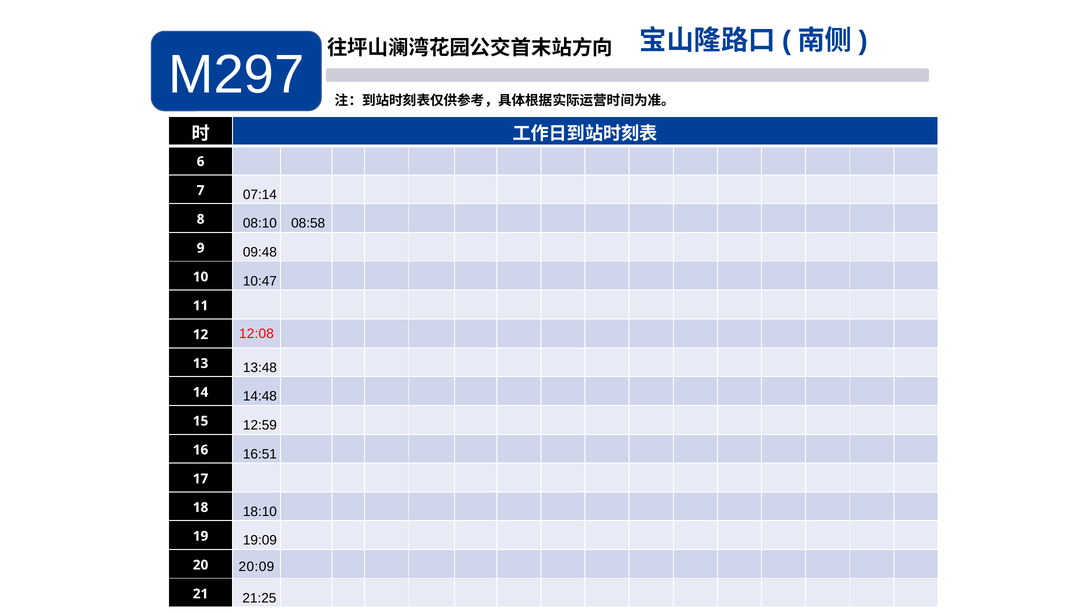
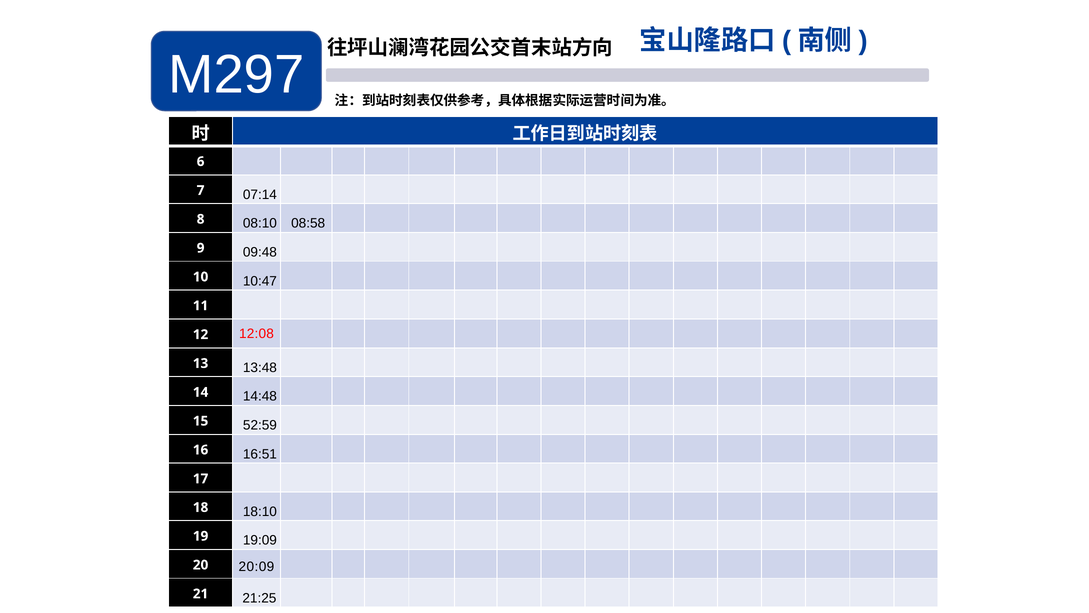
12:59: 12:59 -> 52:59 (260, 425)
